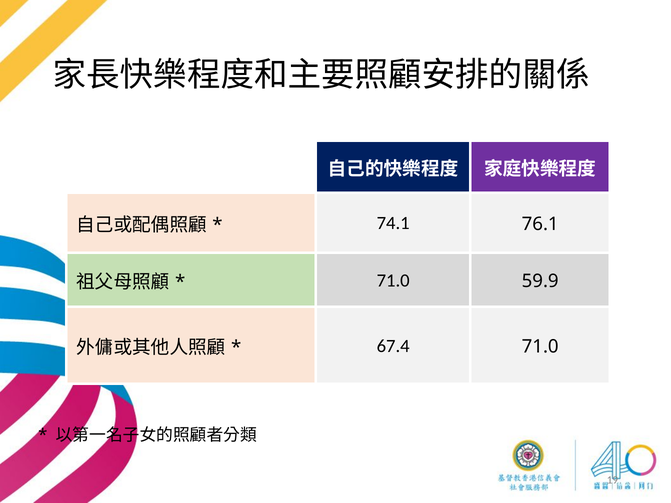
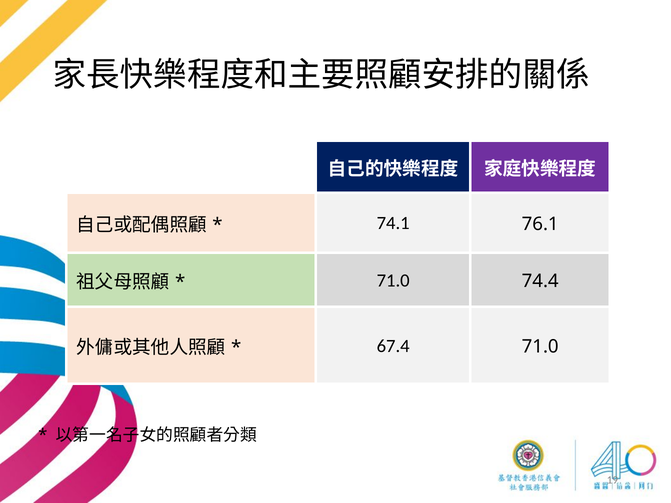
59.9: 59.9 -> 74.4 (540, 281)
